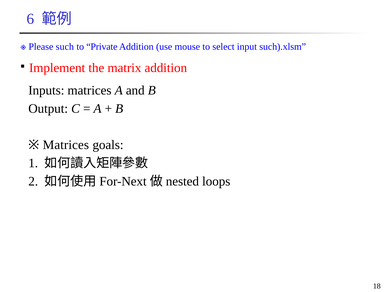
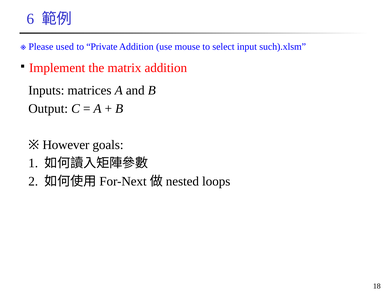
such: such -> used (65, 47)
Matrices: Matrices -> However (66, 145)
